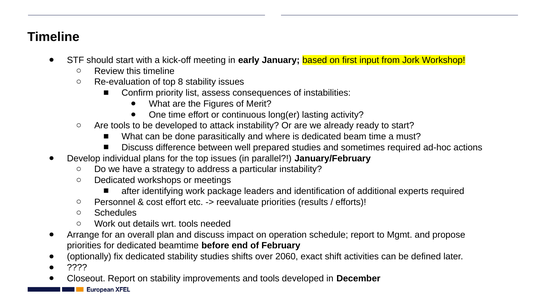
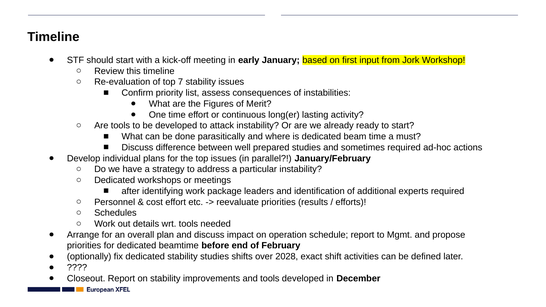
8: 8 -> 7 (181, 82)
2060: 2060 -> 2028 (287, 257)
